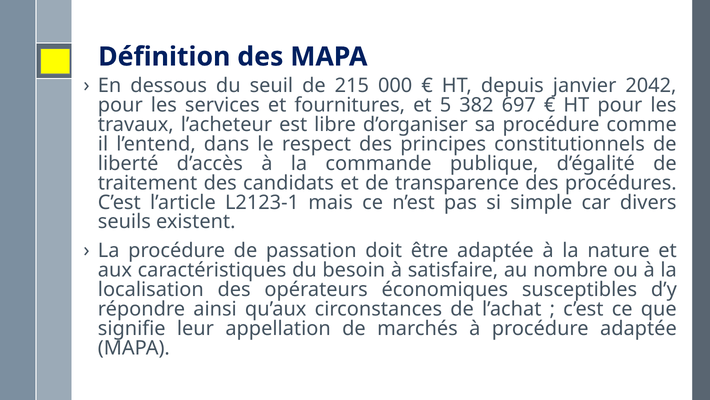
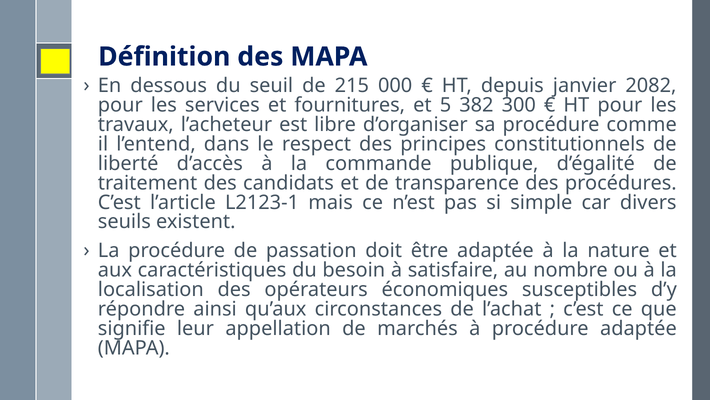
2042: 2042 -> 2082 (651, 86)
697: 697 -> 300 (519, 105)
